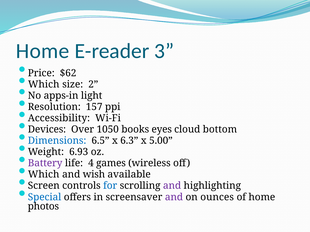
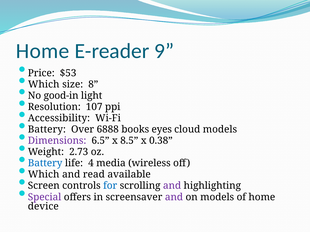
3: 3 -> 9 (164, 51)
$62: $62 -> $53 (68, 73)
2: 2 -> 8 (93, 85)
apps-in: apps-in -> good-in (61, 96)
157: 157 -> 107 (94, 107)
Devices: Devices -> Battery (47, 130)
1050: 1050 -> 6888 (108, 130)
cloud bottom: bottom -> models (220, 130)
Dimensions colour: blue -> purple (57, 141)
6.3: 6.3 -> 8.5 (129, 141)
5.00: 5.00 -> 0.38 (161, 141)
6.93: 6.93 -> 2.73 (79, 152)
Battery colour: purple -> blue (45, 164)
games: games -> media (111, 164)
wish: wish -> read (94, 175)
Special colour: blue -> purple (45, 197)
on ounces: ounces -> models (217, 197)
photos: photos -> device (43, 207)
